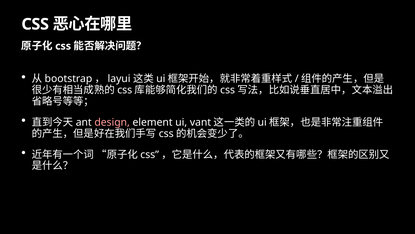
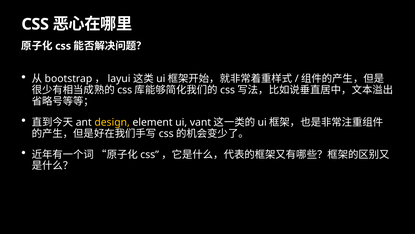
design colour: pink -> yellow (112, 122)
